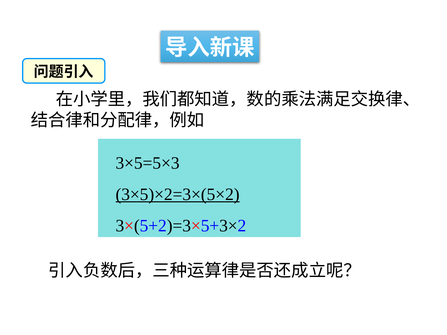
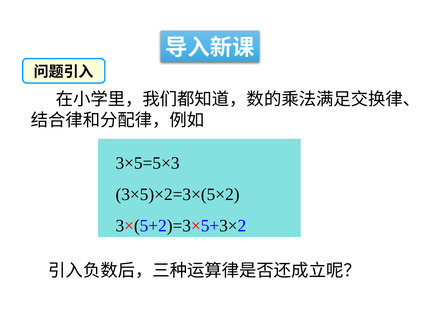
3×5)×2=3×(5×2 underline: present -> none (178, 194)
